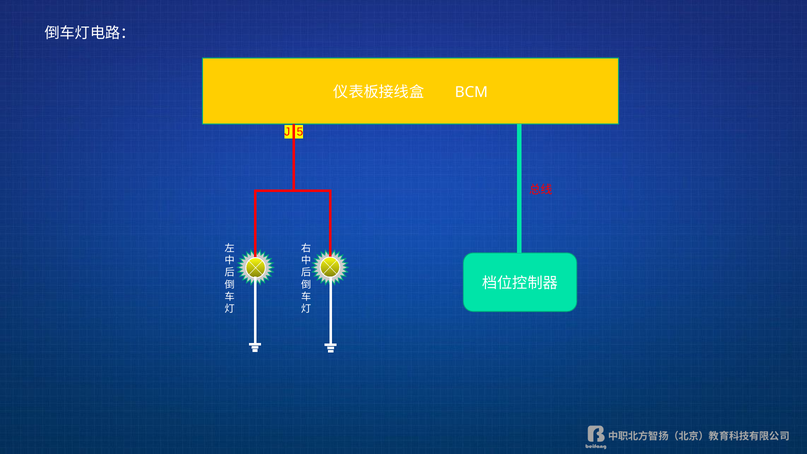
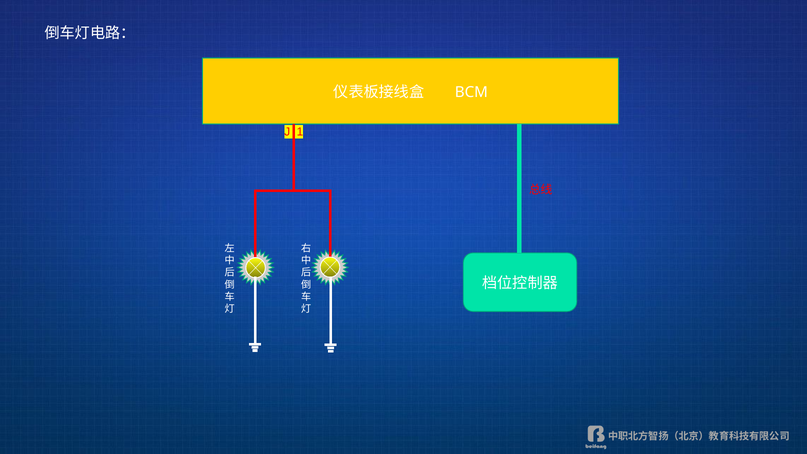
5: 5 -> 1 (300, 132)
